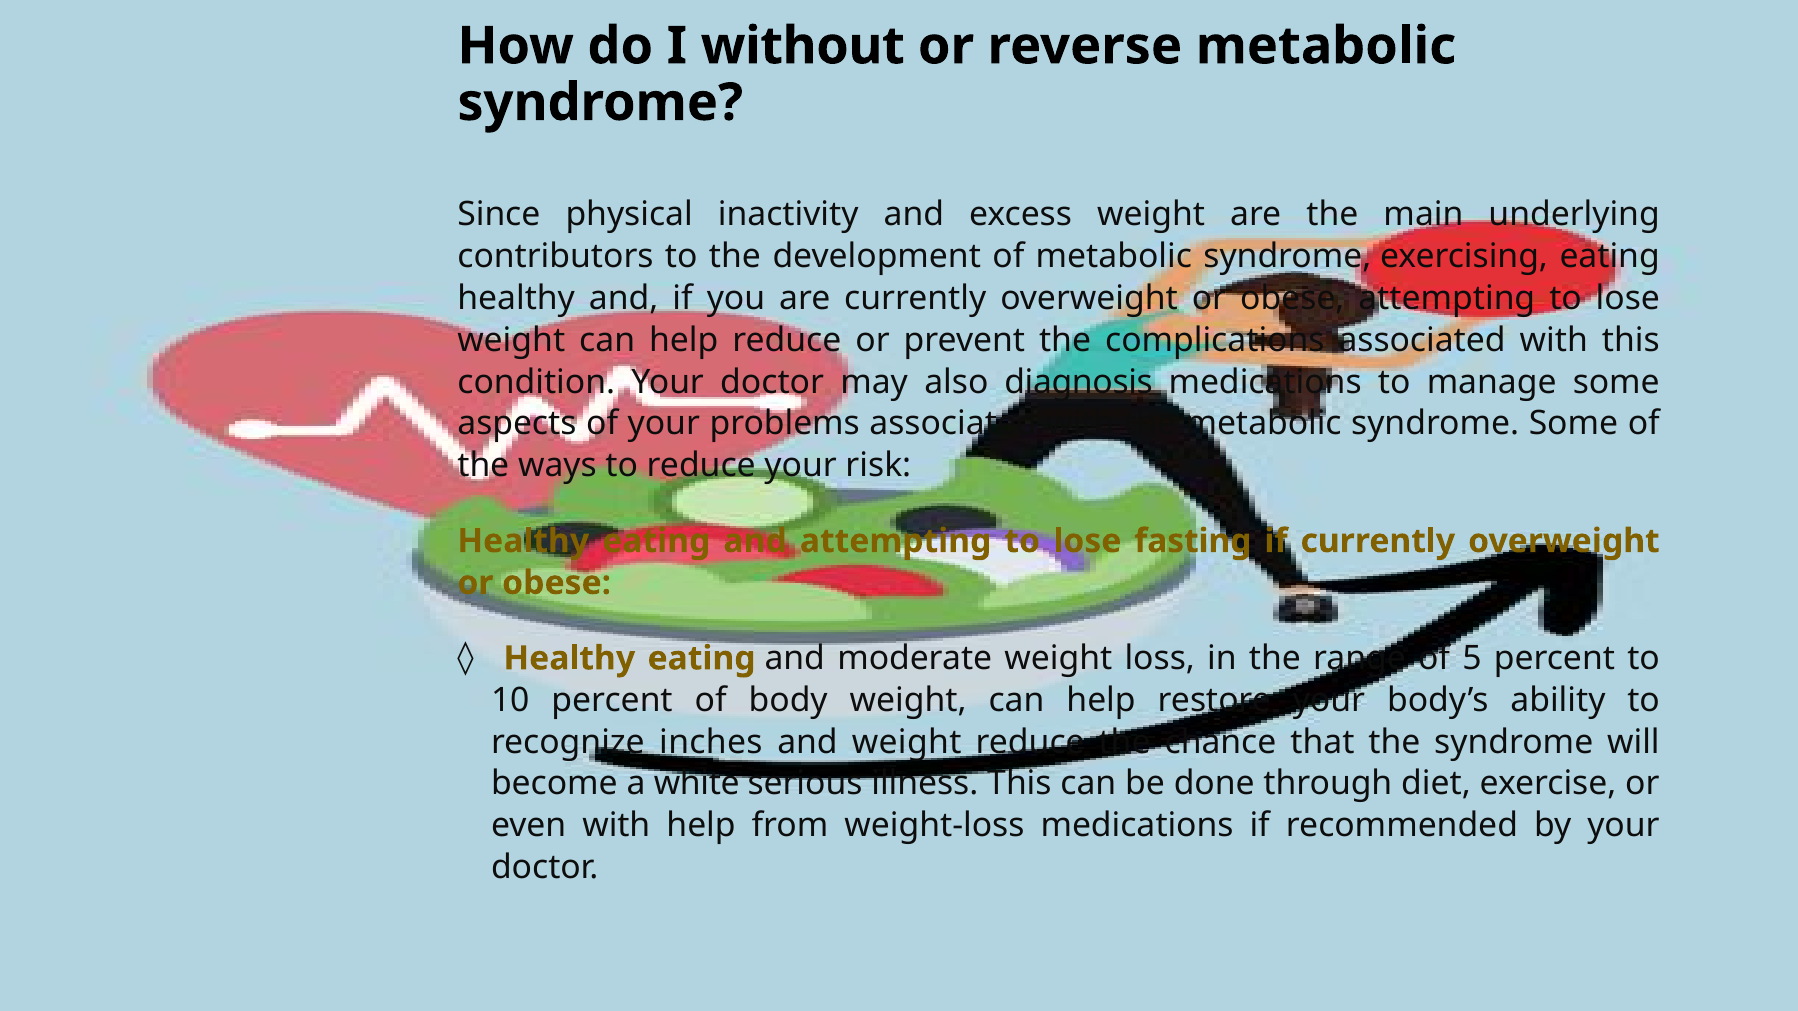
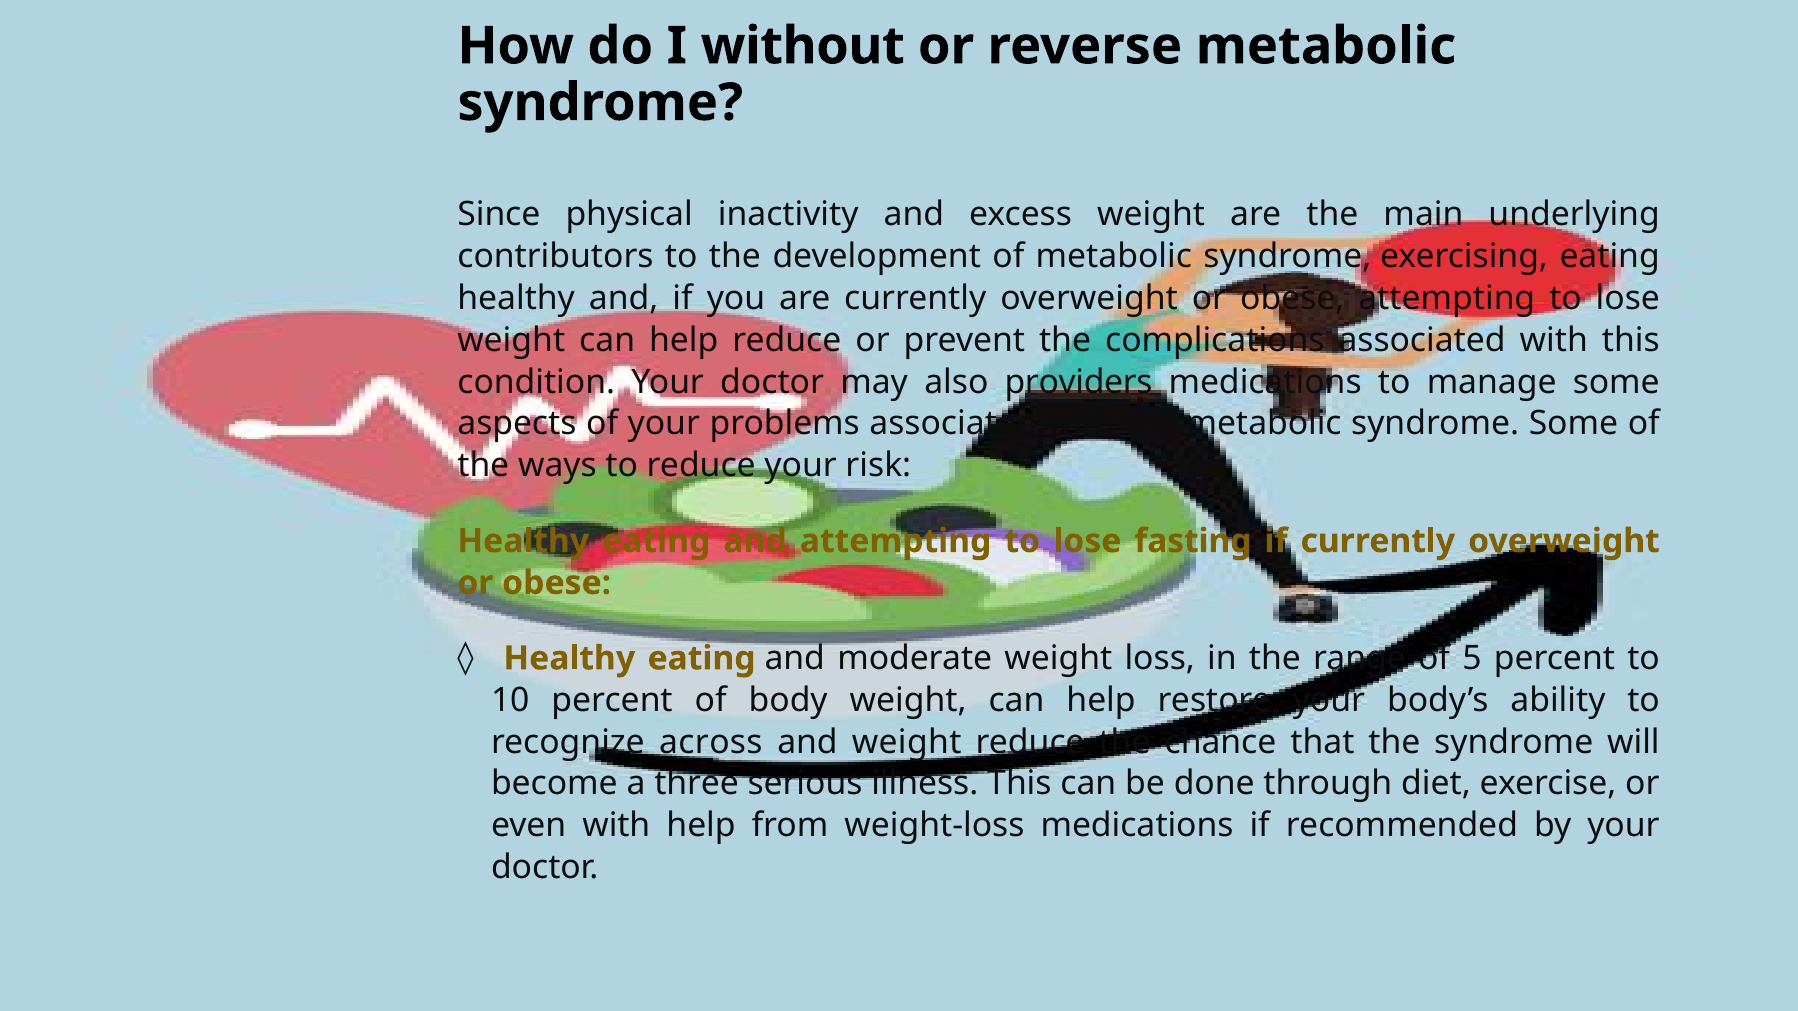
diagnosis: diagnosis -> providers (1079, 382)
inches: inches -> across (711, 742)
white: white -> three (697, 784)
